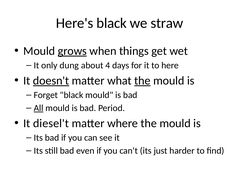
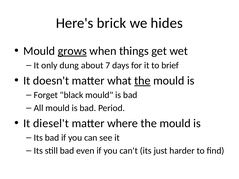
Here's black: black -> brick (111, 23)
straw: straw -> hides (167, 23)
4: 4 -> 7 (108, 65)
here: here -> brief (170, 65)
doesn't underline: present -> none (51, 81)
All underline: present -> none (39, 108)
